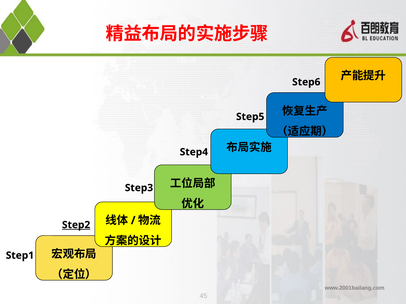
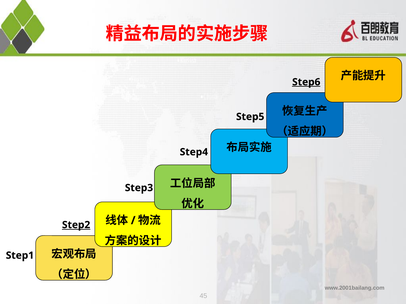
Step6 underline: none -> present (306, 82)
